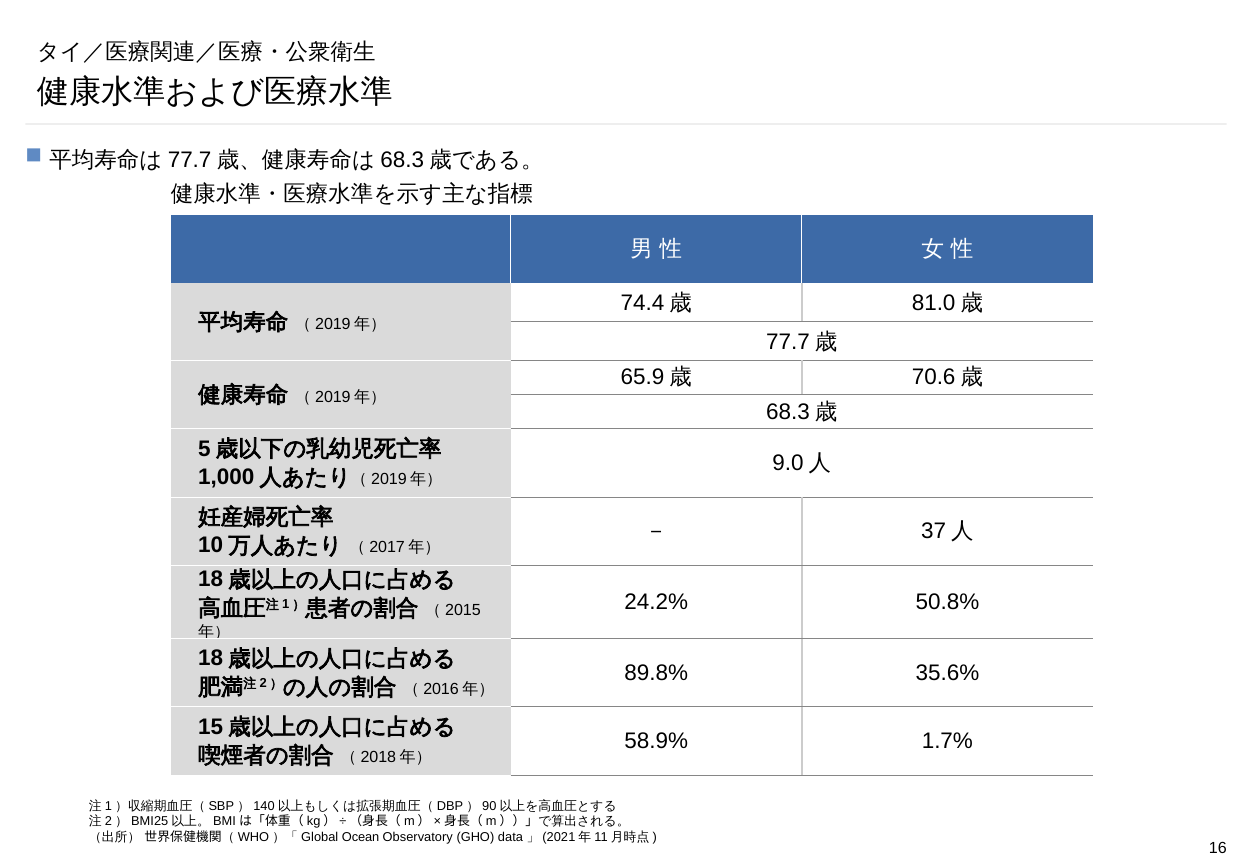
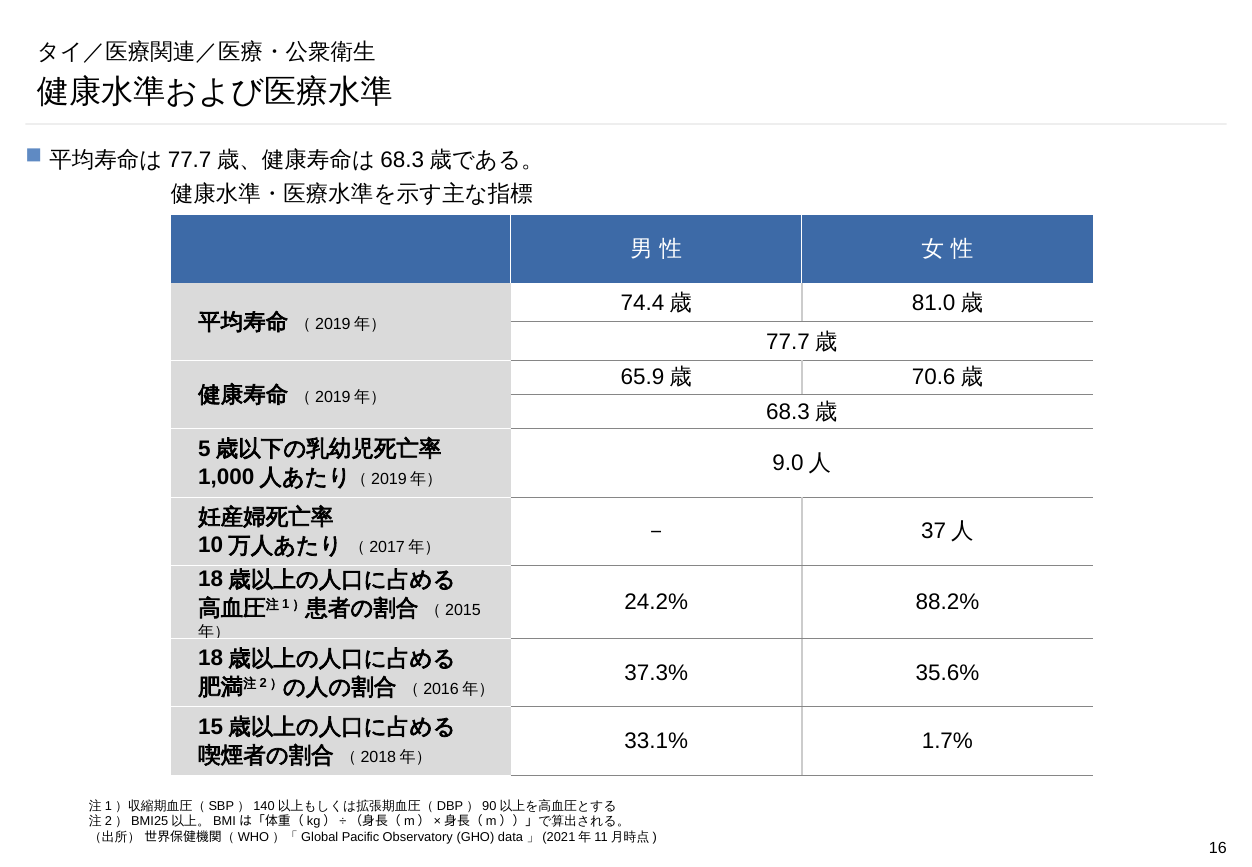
50.8%: 50.8% -> 88.2% (947, 602)
89.8%: 89.8% -> 37.3% (656, 673)
58.9%: 58.9% -> 33.1% (656, 741)
Ocean: Ocean -> Pacific (361, 837)
